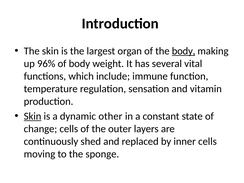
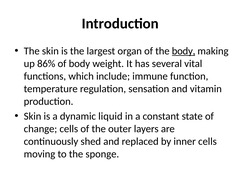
96%: 96% -> 86% (46, 64)
Skin underline: present -> none (33, 116)
other: other -> liquid (110, 116)
